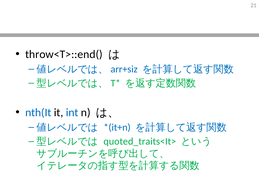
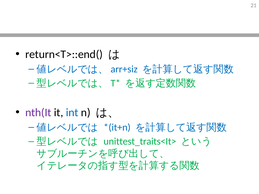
throw<T>::end(: throw<T>::end( -> return<T>::end( (64, 54)
nth(It colour: blue -> purple (38, 113)
quoted_traits<It>: quoted_traits<It> -> unittest_traits<It> (140, 142)
